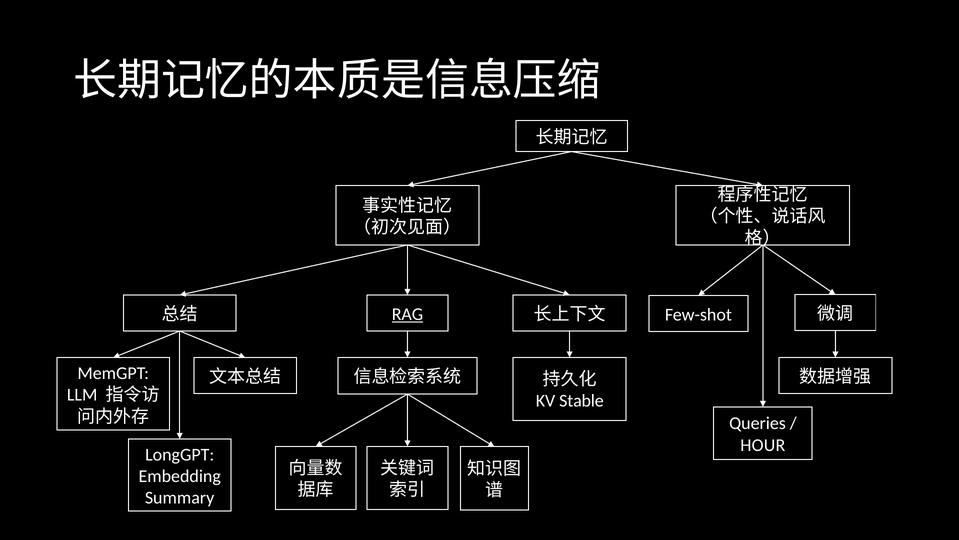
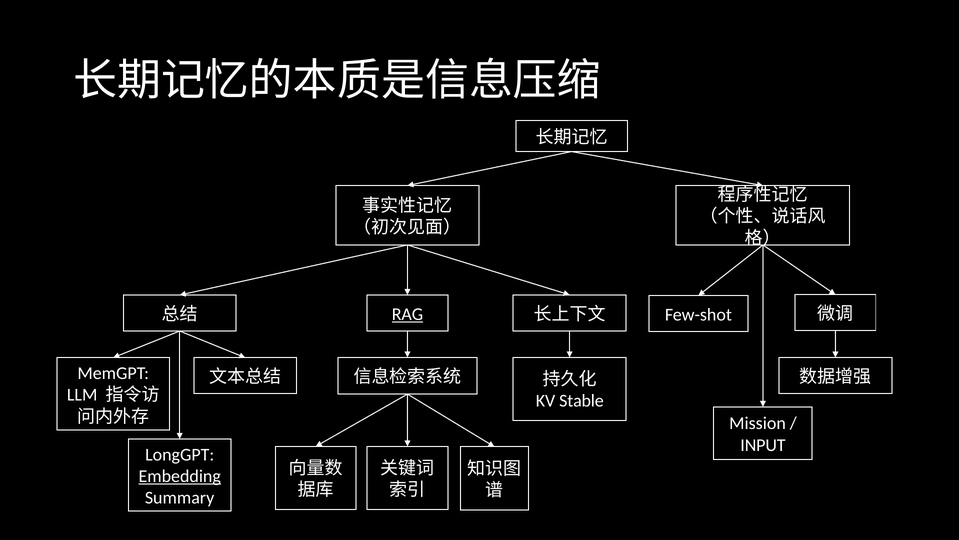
Queries: Queries -> Mission (758, 423)
HOUR: HOUR -> INPUT (763, 445)
Embedding underline: none -> present (180, 476)
